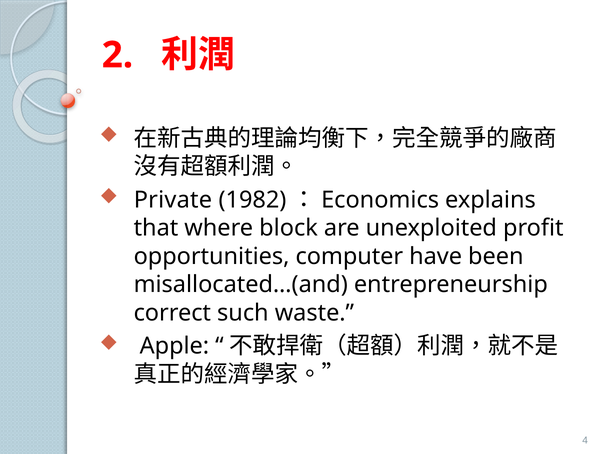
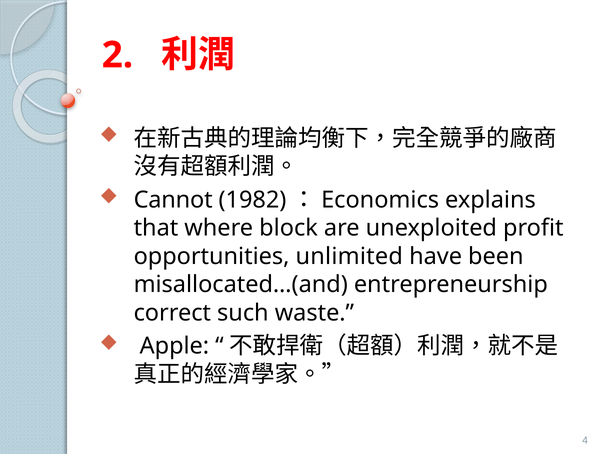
Private: Private -> Cannot (173, 200)
computer: computer -> unlimited (349, 256)
